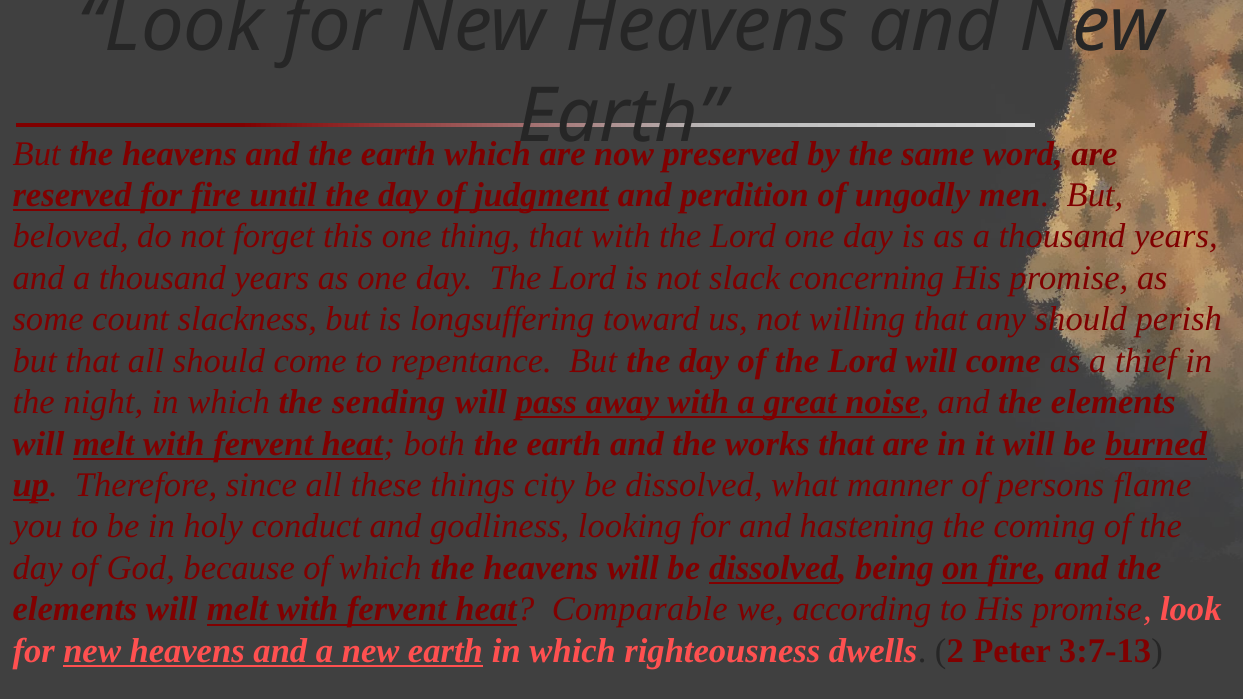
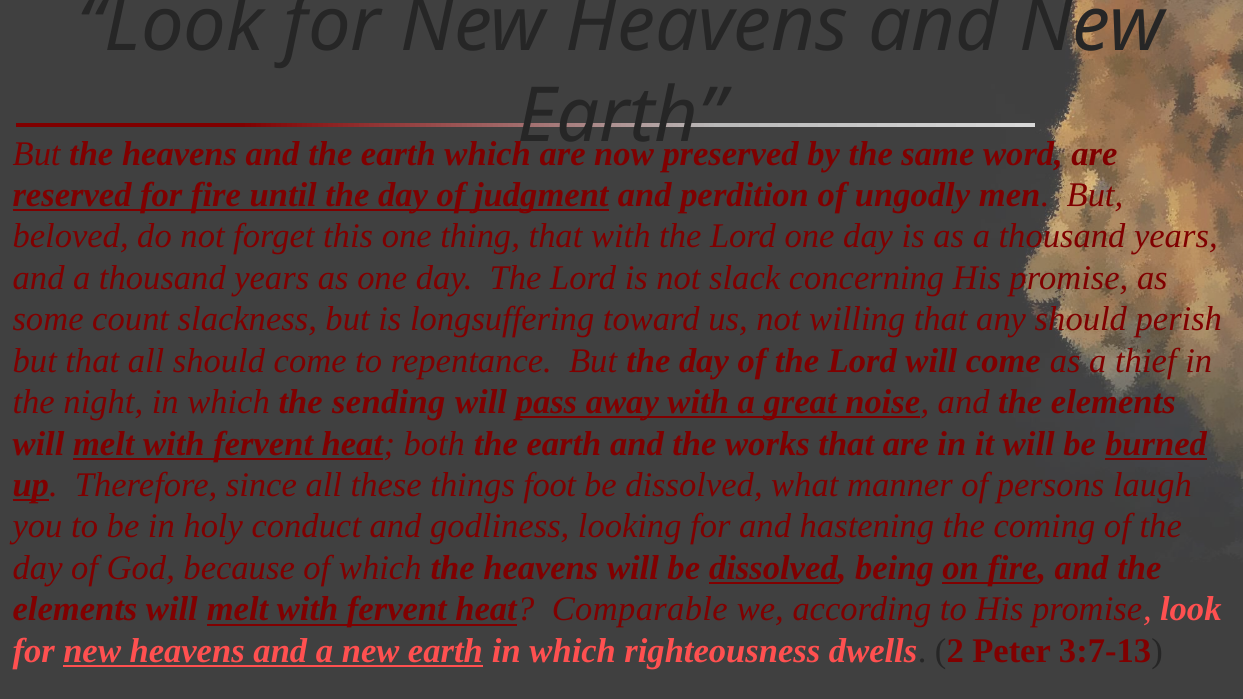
city: city -> foot (550, 485)
flame: flame -> laugh (1152, 485)
